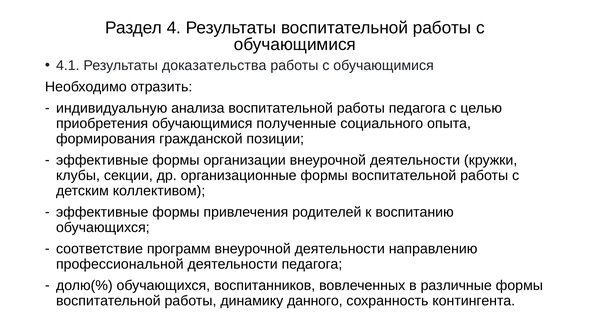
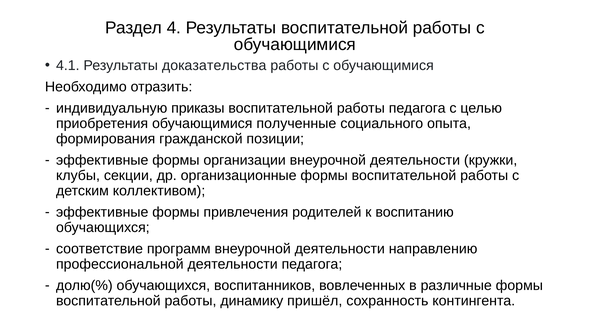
анализа: анализа -> приказы (198, 108)
данного: данного -> пришёл (315, 301)
